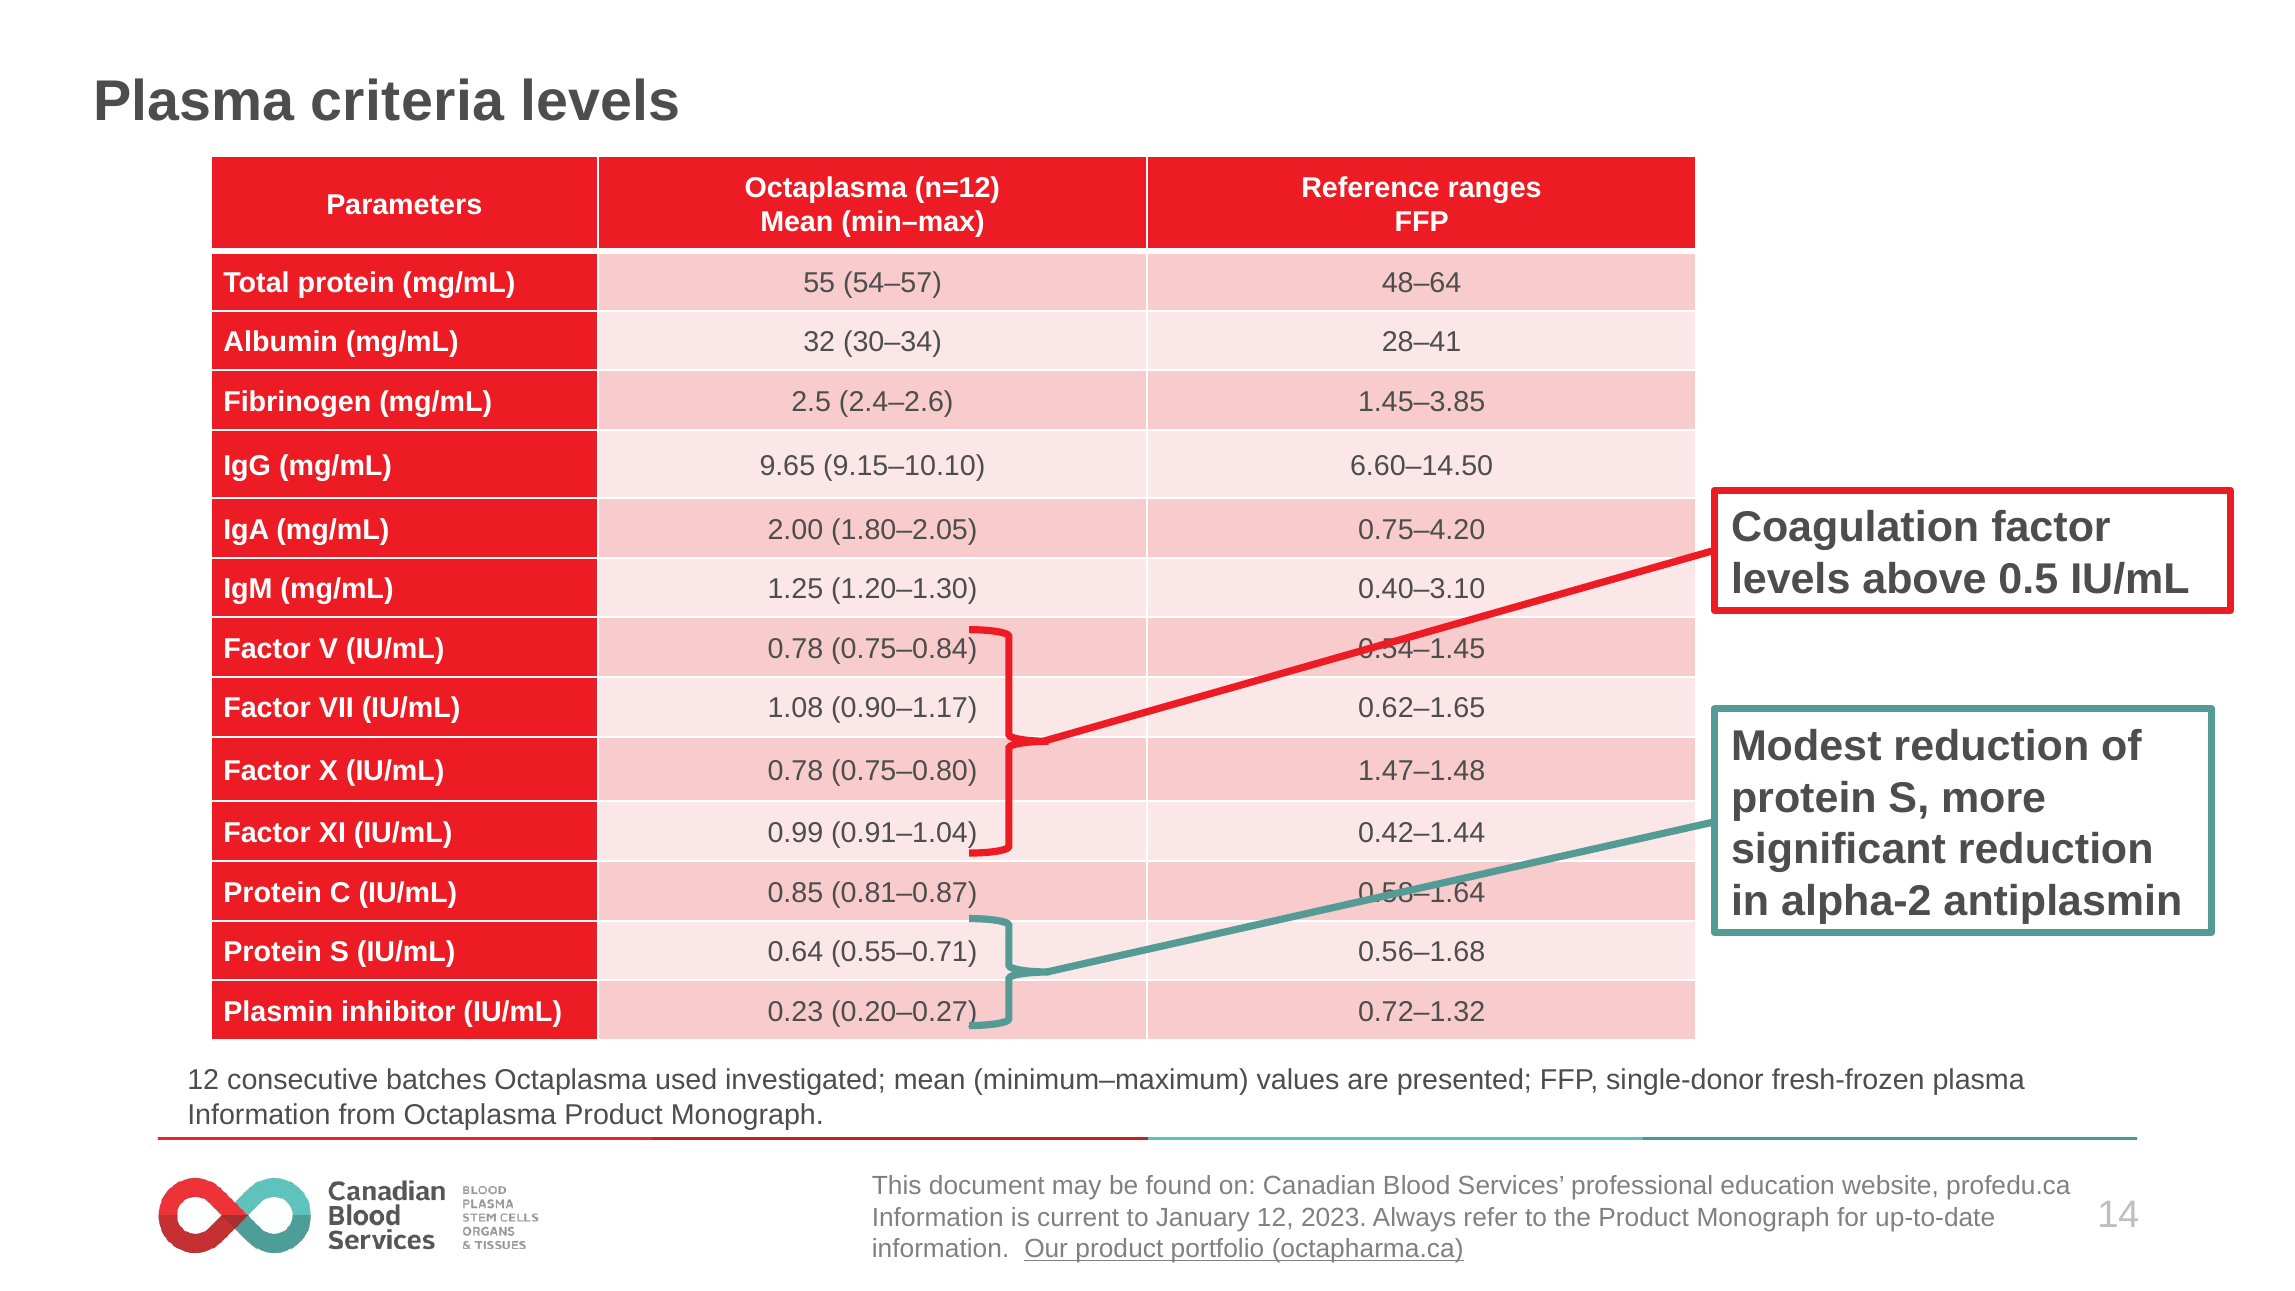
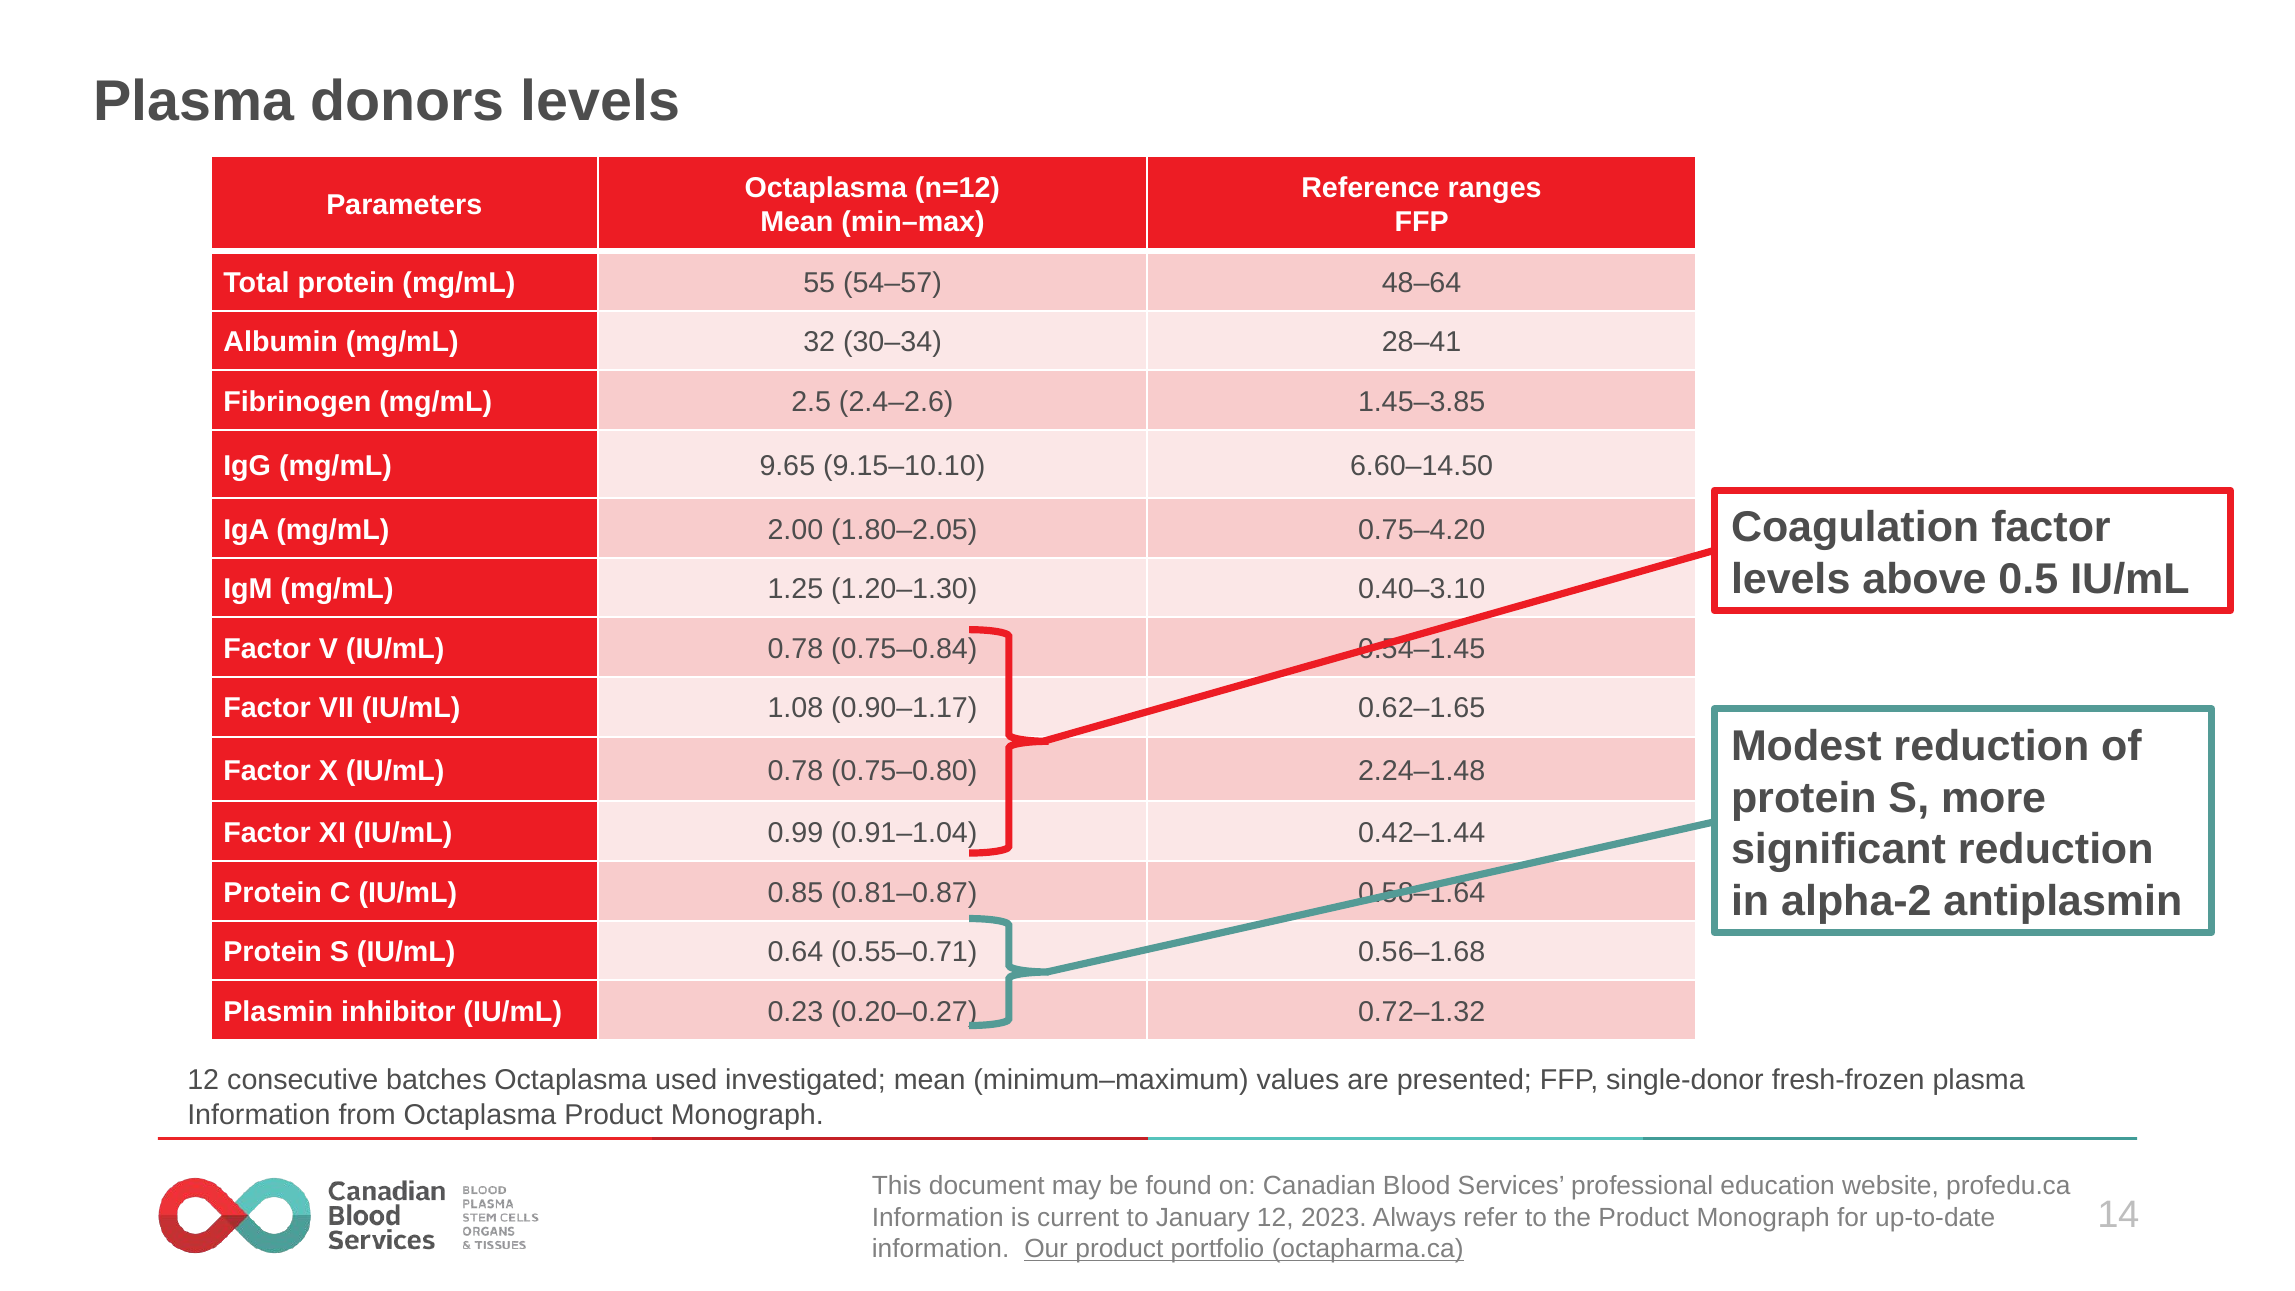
criteria: criteria -> donors (407, 102)
1.47–1.48: 1.47–1.48 -> 2.24–1.48 (1422, 771)
